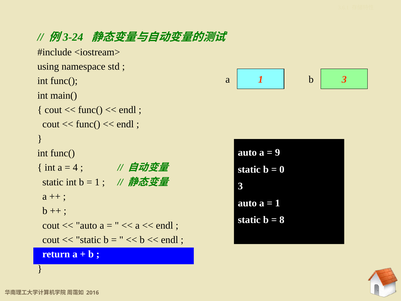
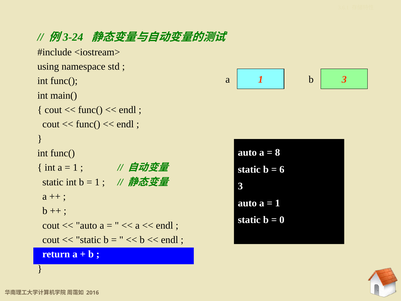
9: 9 -> 8 (278, 152)
4: 4 -> 1 (75, 167)
0: 0 -> 6 (282, 169)
8: 8 -> 0 (282, 220)
